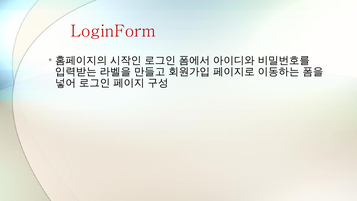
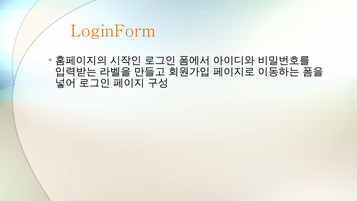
LoginForm colour: red -> orange (113, 31)
